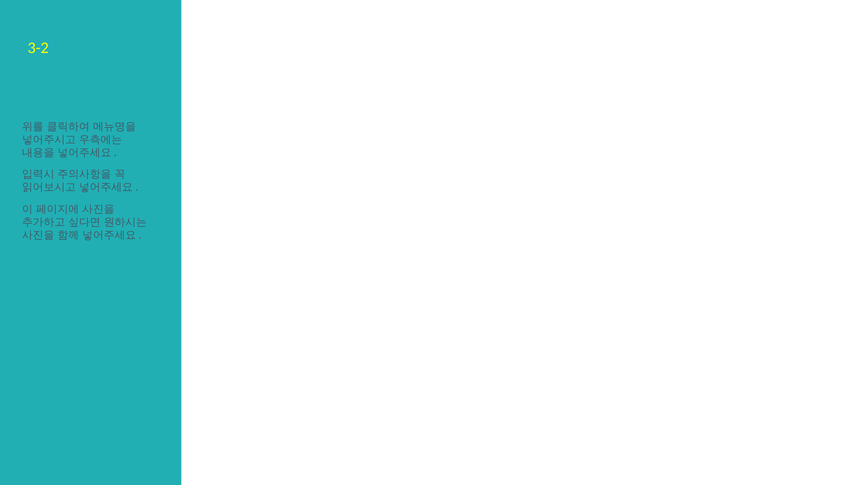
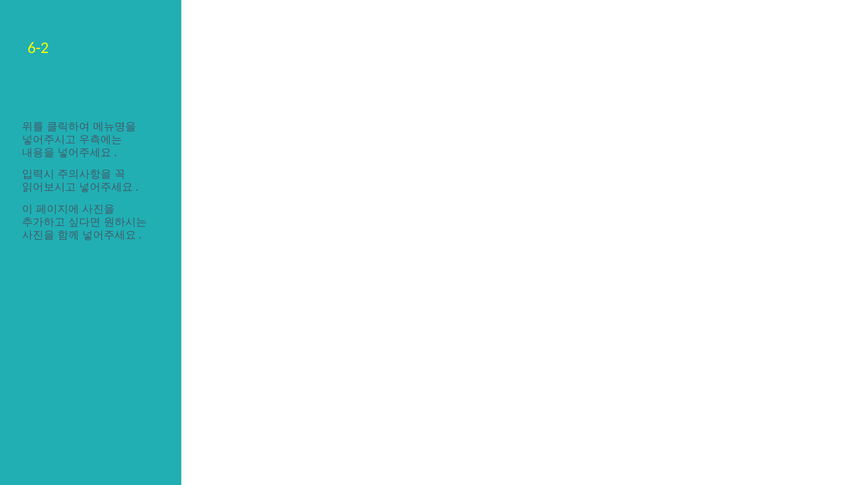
3-2: 3-2 -> 6-2 (38, 48)
